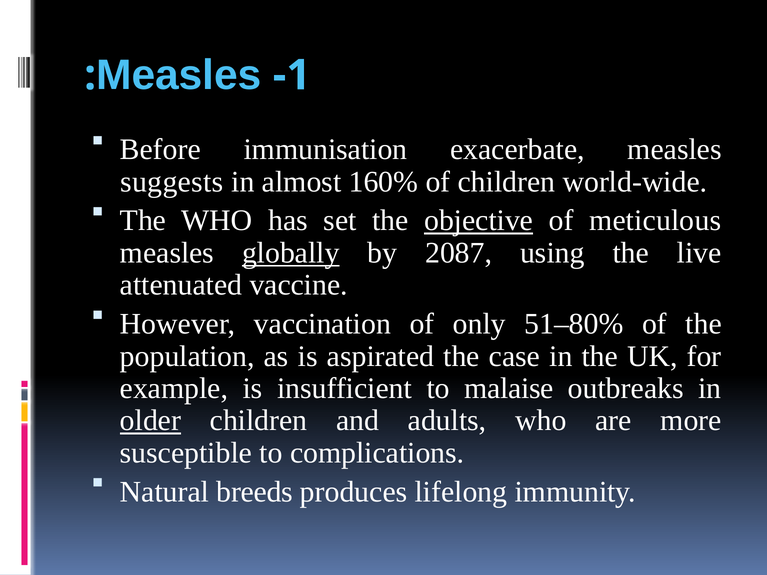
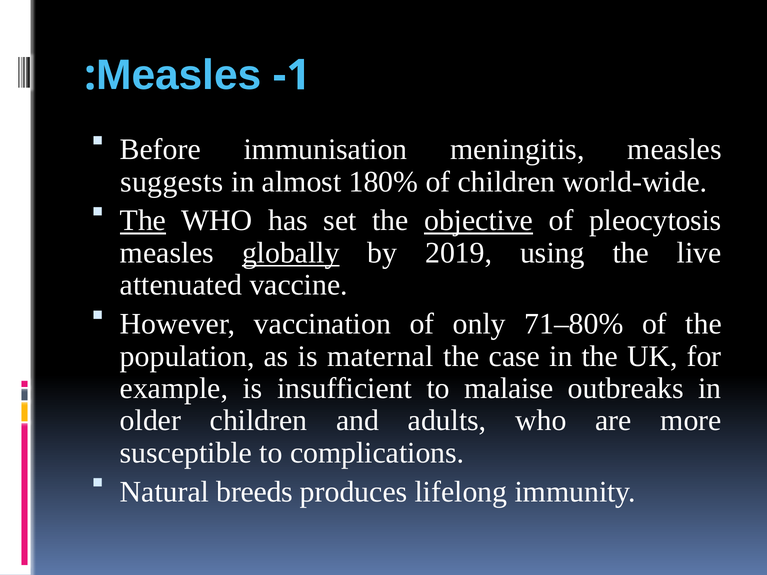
exacerbate: exacerbate -> meningitis (517, 150)
160%: 160% -> 180% (383, 182)
The underline: none -> present (143, 221)
meticulous: meticulous -> pleocytosis (655, 221)
2087: 2087 -> 2019 (459, 253)
51–80%: 51–80% -> 71–80% (574, 324)
aspirated: aspirated -> maternal (380, 356)
older underline: present -> none (151, 421)
